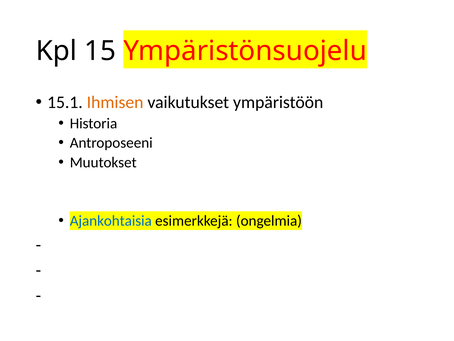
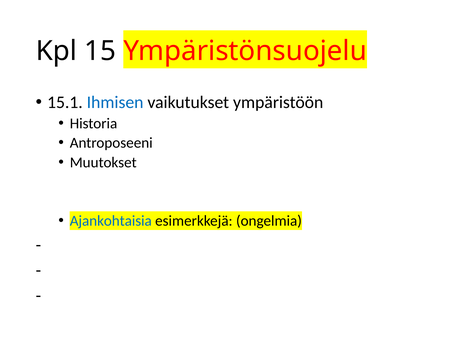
Ihmisen colour: orange -> blue (115, 102)
